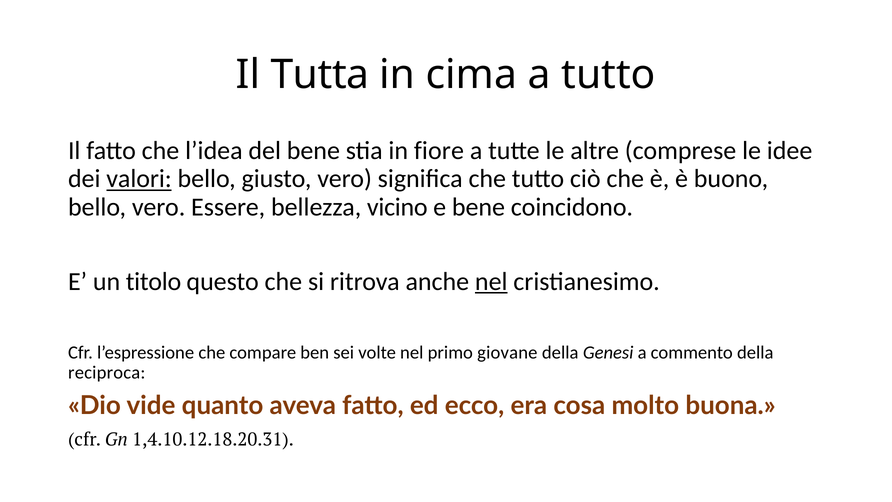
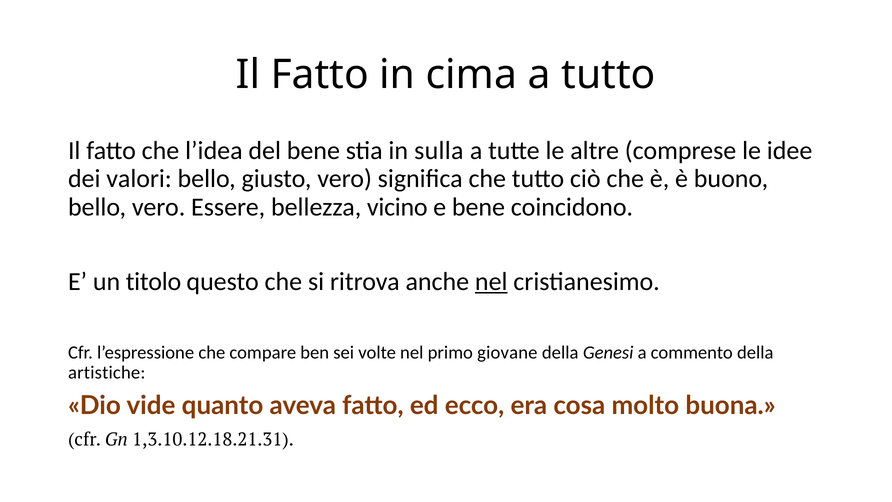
Tutta: Tutta -> Fatto (320, 75)
fiore: fiore -> sulla (439, 151)
valori underline: present -> none (139, 179)
reciproca: reciproca -> artistiche (107, 372)
1,4.10.12.18.20.31: 1,4.10.12.18.20.31 -> 1,3.10.12.18.21.31 (213, 439)
